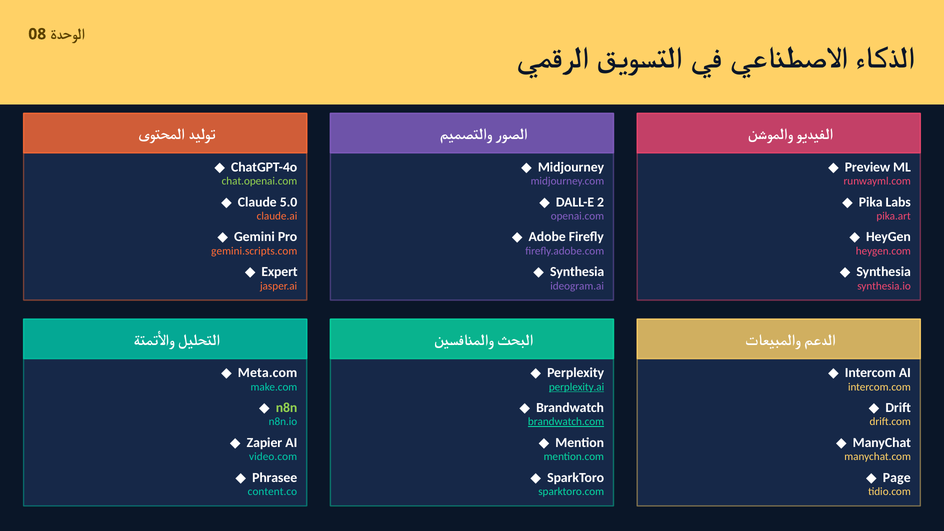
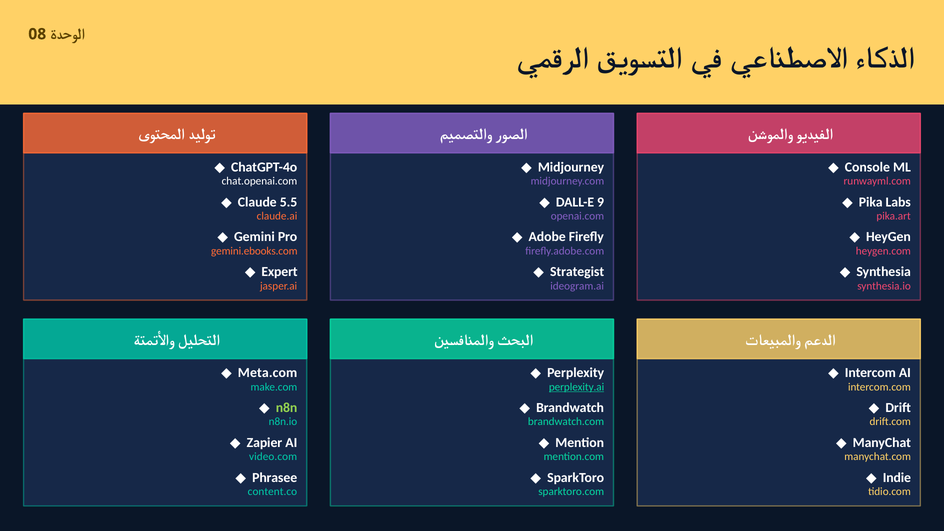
Preview: Preview -> Console (867, 167)
chat.openai.com colour: light green -> white (259, 181)
5.0: 5.0 -> 5.5 (289, 202)
2: 2 -> 9 (601, 202)
gemini.scripts.com: gemini.scripts.com -> gemini.ebooks.com (254, 251)
Synthesia: Synthesia -> Strategist (577, 272)
brandwatch.com underline: present -> none (566, 422)
Page: Page -> Indie (897, 478)
